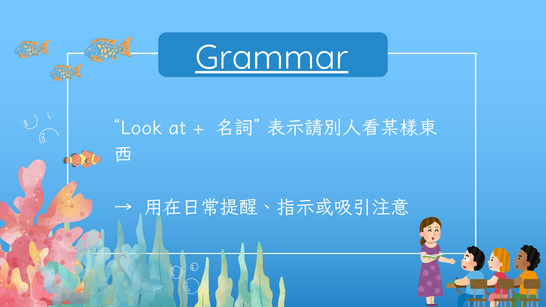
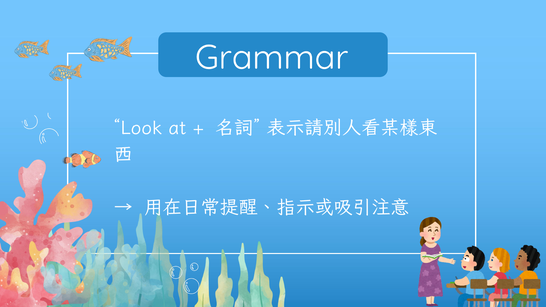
Grammar underline: present -> none (272, 58)
